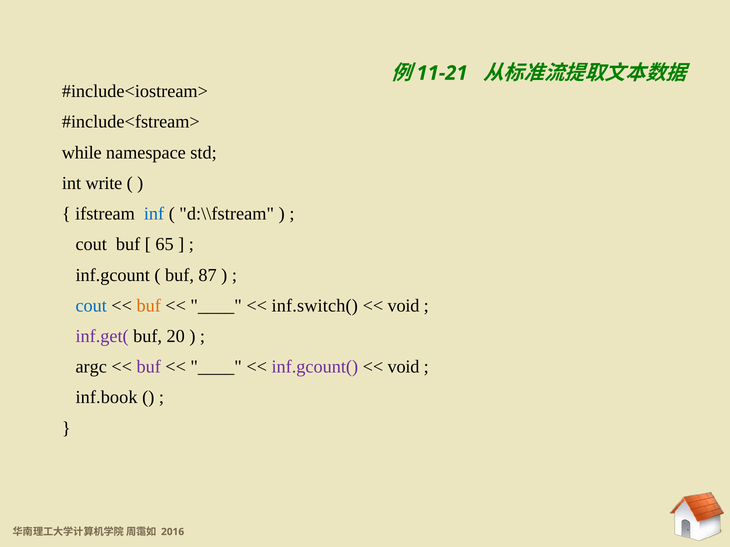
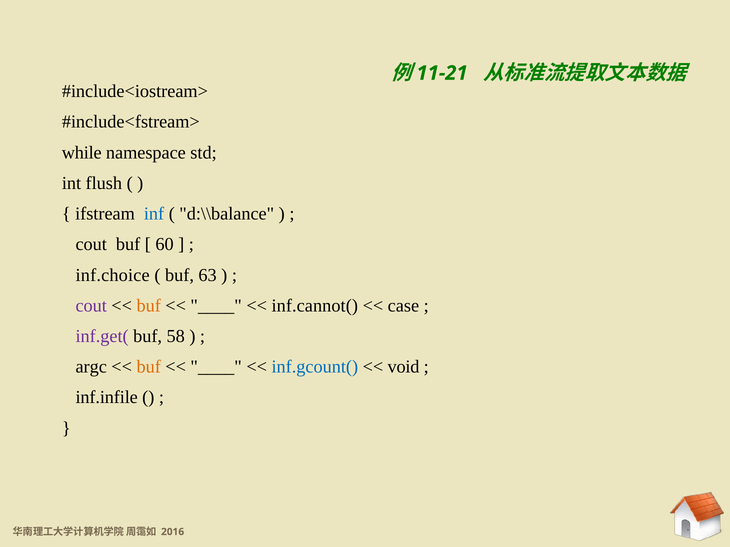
write: write -> flush (104, 183)
d:\\fstream: d:\\fstream -> d:\\balance (227, 214)
65: 65 -> 60 (165, 245)
inf.gcount: inf.gcount -> inf.choice (113, 275)
87: 87 -> 63 (208, 275)
cout colour: blue -> purple (91, 306)
inf.switch(: inf.switch( -> inf.cannot( (315, 306)
void: void -> case (403, 306)
20: 20 -> 58 (176, 337)
buf colour: purple -> orange (149, 367)
inf.gcount( colour: purple -> blue (315, 367)
inf.book: inf.book -> inf.infile (107, 398)
